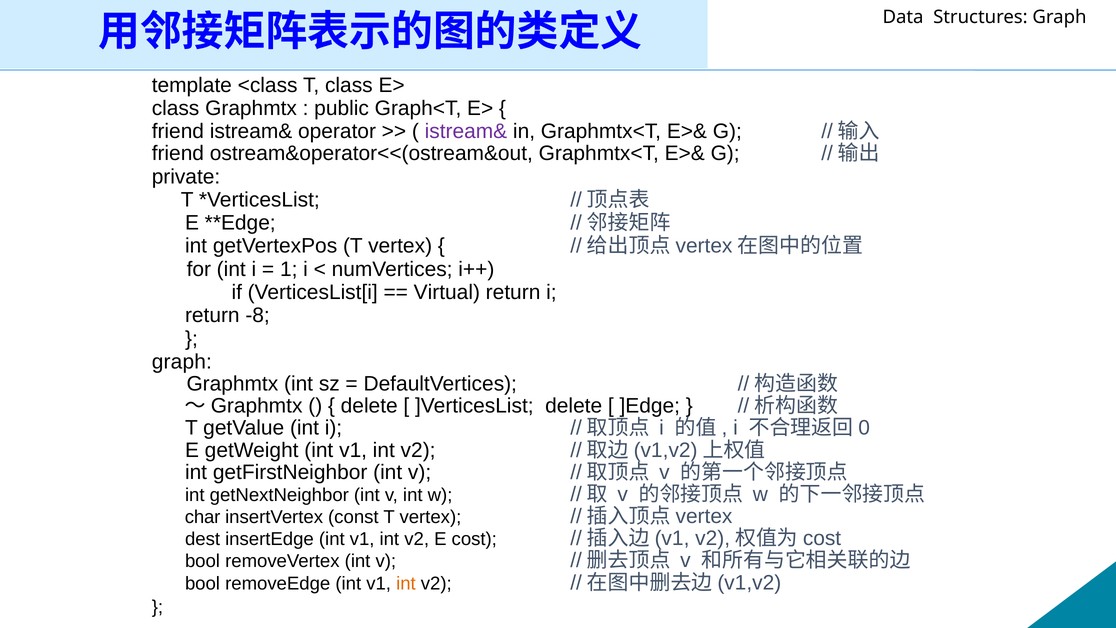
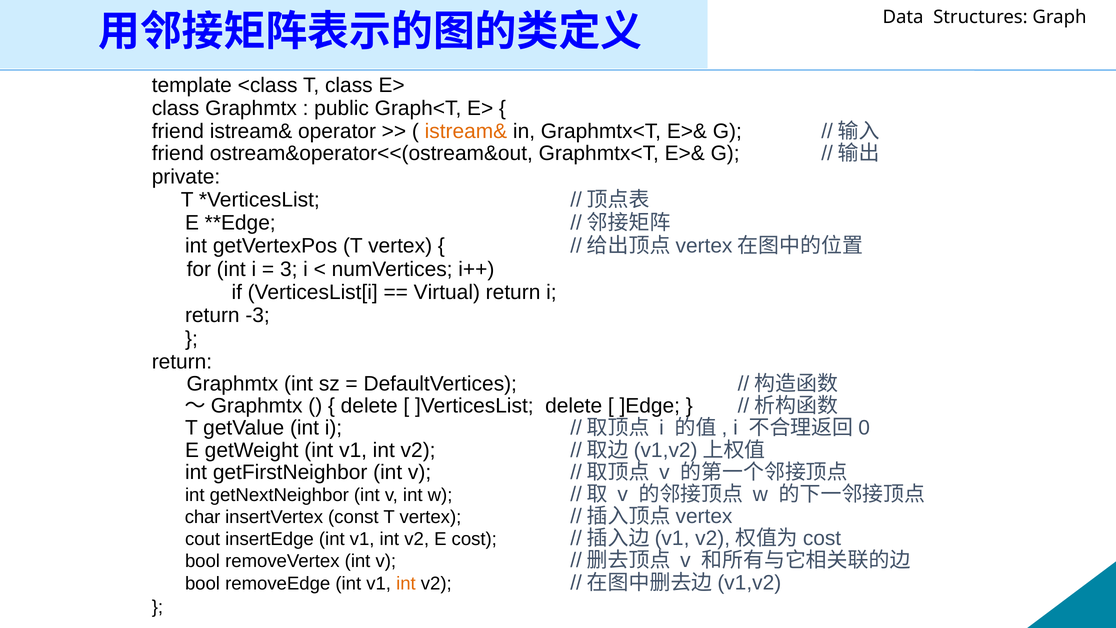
istream& colour: purple -> orange (466, 131)
1: 1 -> 3 (289, 269)
-8: -8 -> -3 (258, 315)
graph: graph -> return (182, 362)
dest: dest -> cout (203, 539)
